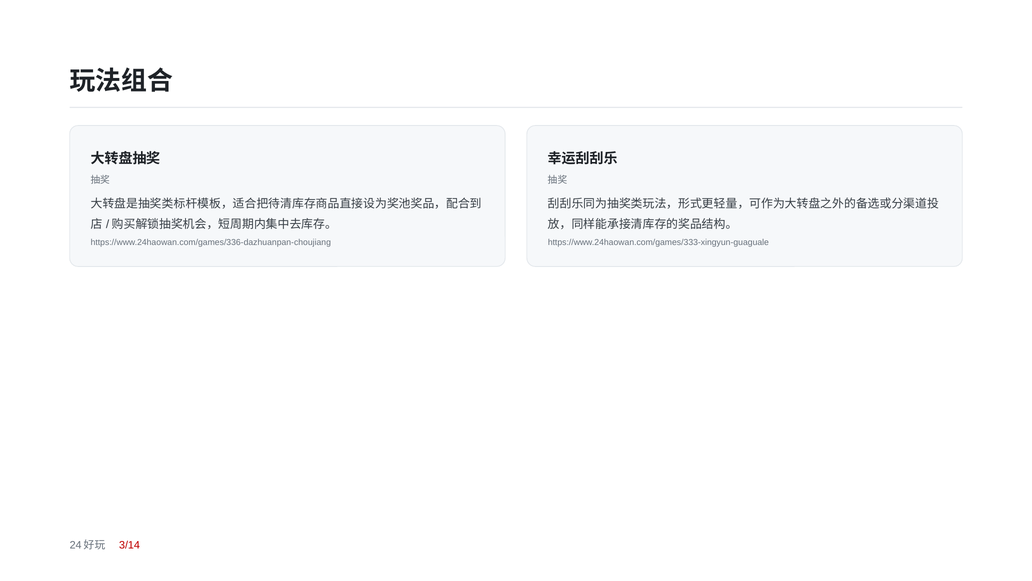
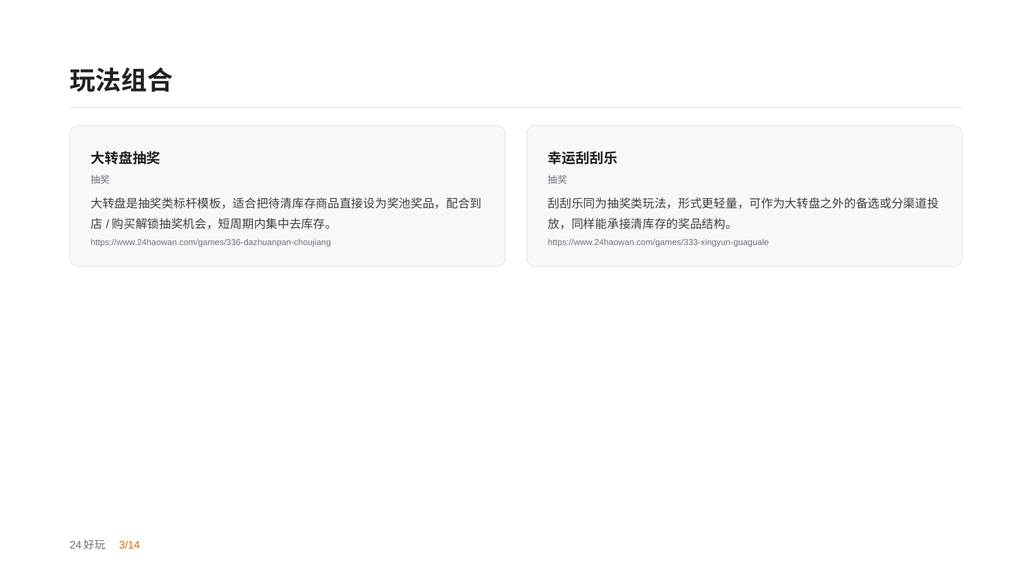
3/14 colour: red -> orange (129, 545)
